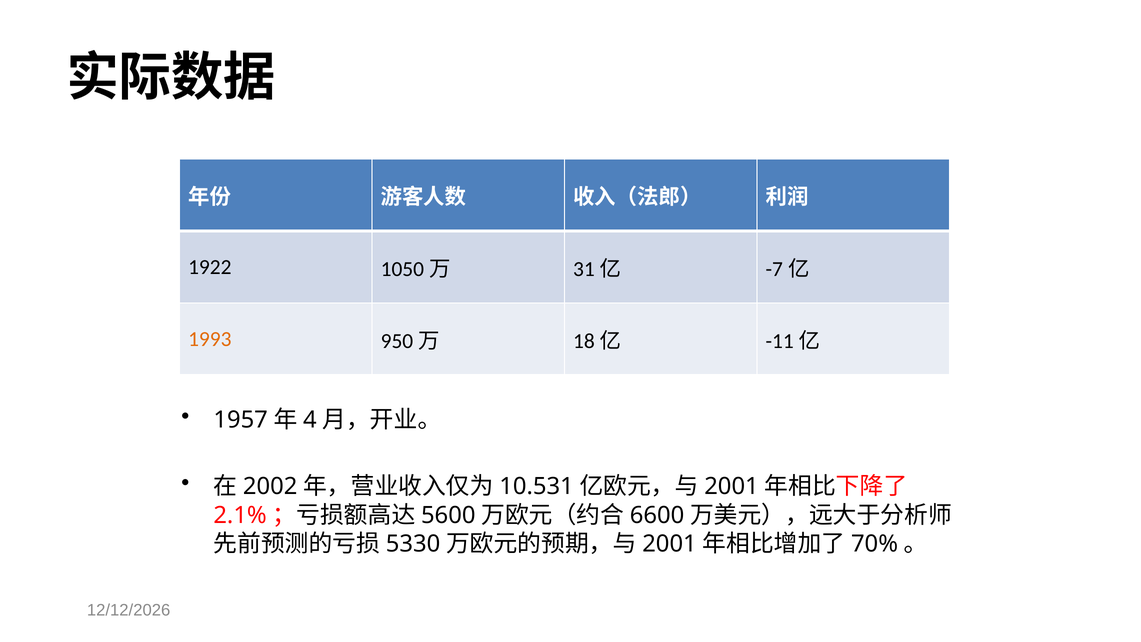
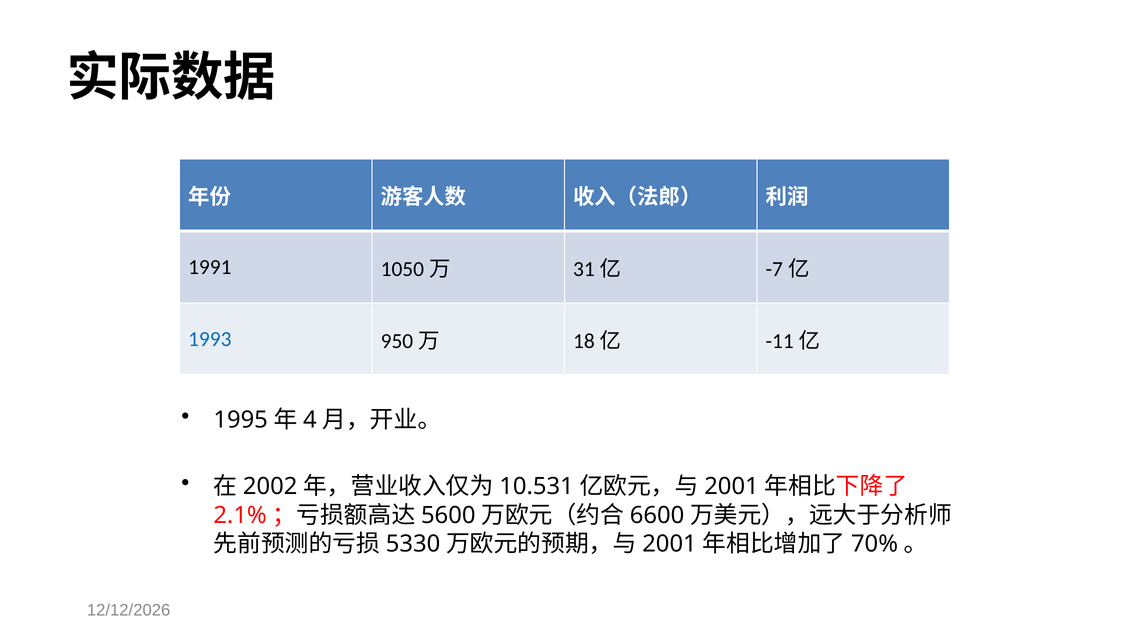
1922: 1922 -> 1991 (210, 267)
1993 colour: orange -> blue (210, 339)
1957: 1957 -> 1995 (241, 420)
